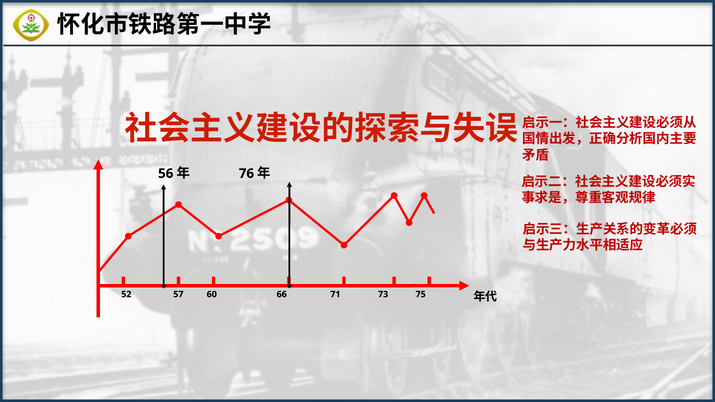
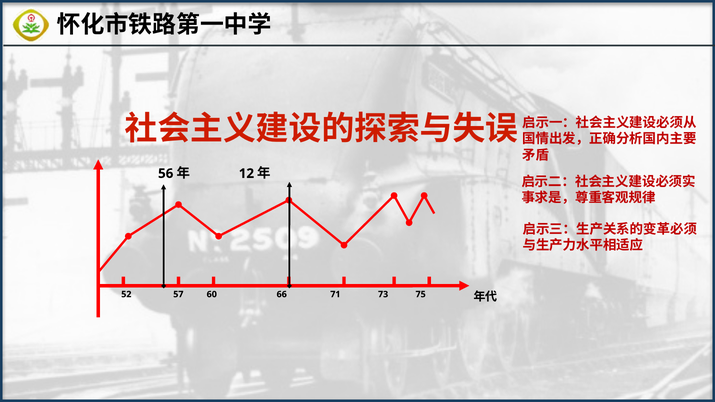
76: 76 -> 12 (246, 174)
